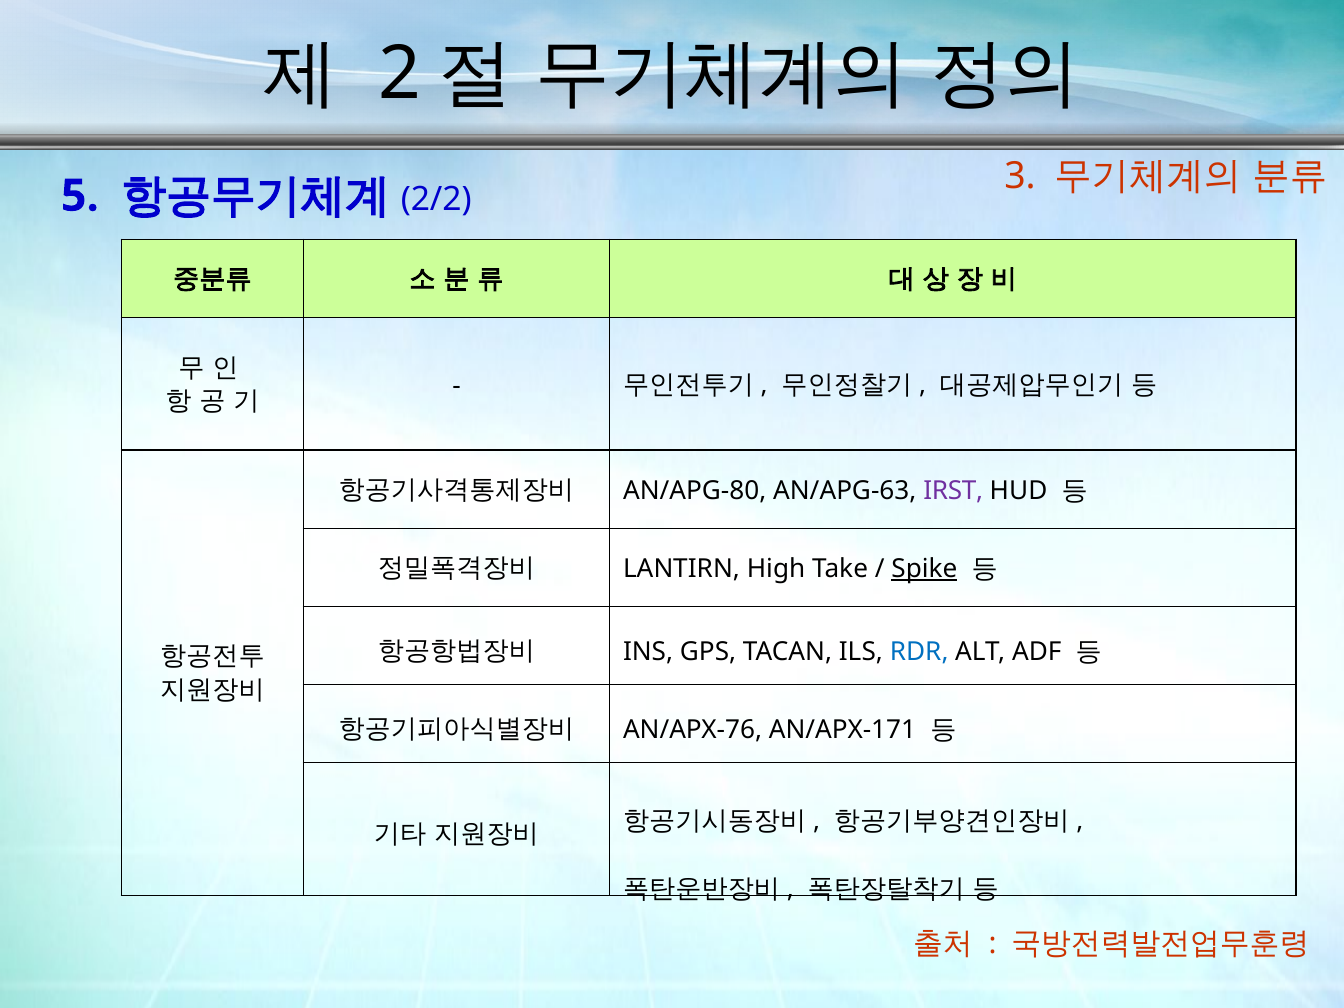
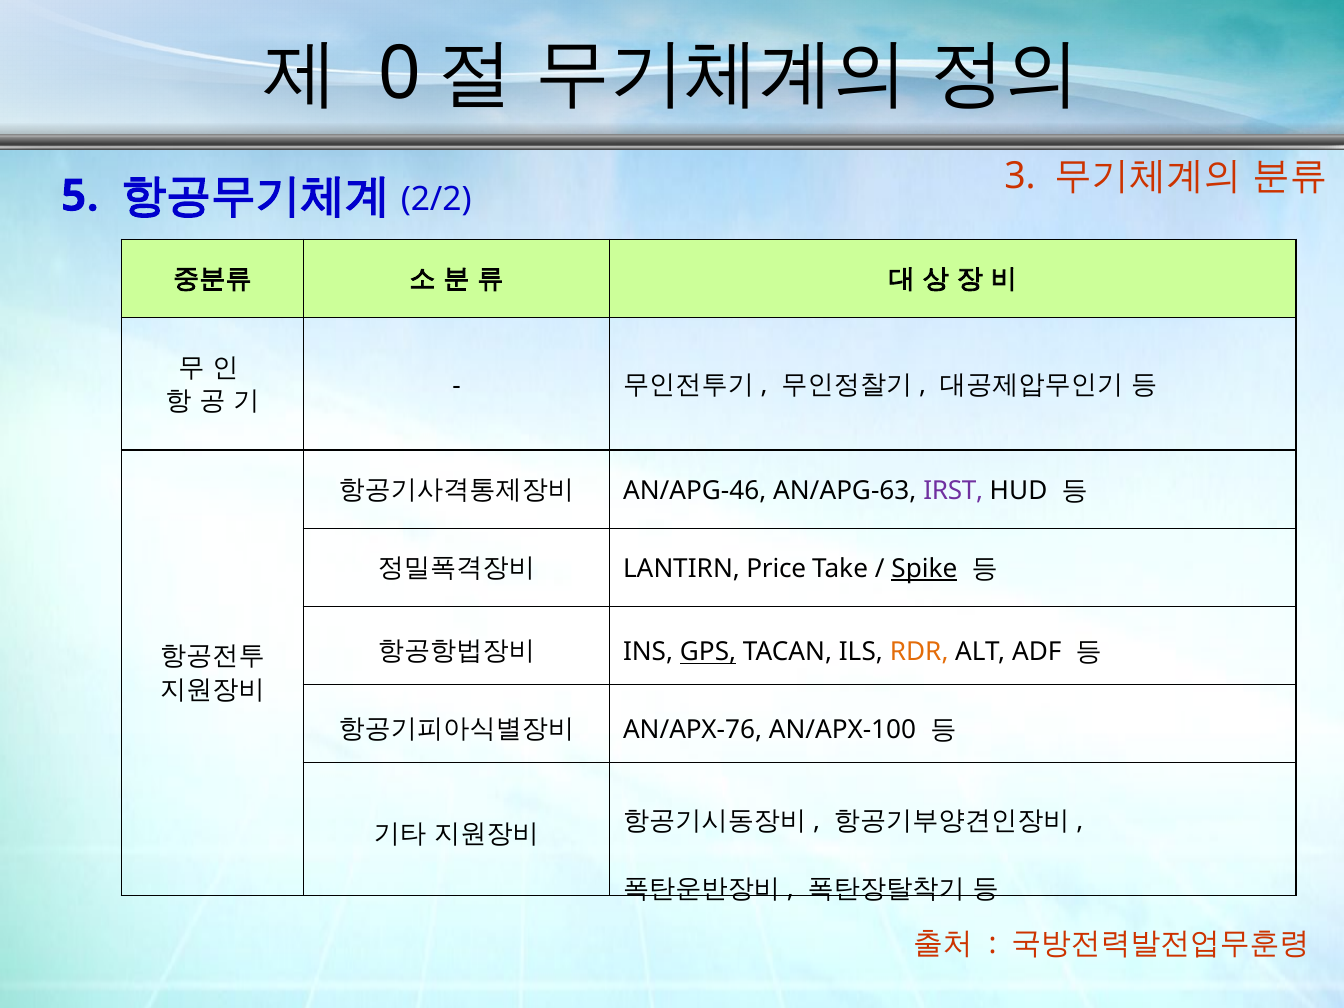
2: 2 -> 0 (400, 74)
AN/APG-80: AN/APG-80 -> AN/APG-46 (695, 491)
High: High -> Price (776, 569)
GPS underline: none -> present (708, 652)
RDR colour: blue -> orange (919, 652)
AN/APX-171: AN/APX-171 -> AN/APX-100 (842, 730)
